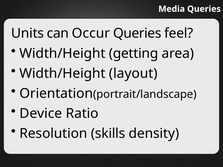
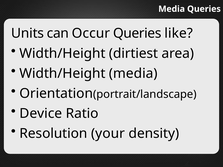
feel: feel -> like (179, 33)
getting: getting -> dirtiest (134, 53)
Width/Height layout: layout -> media (133, 73)
skills: skills -> your (108, 134)
